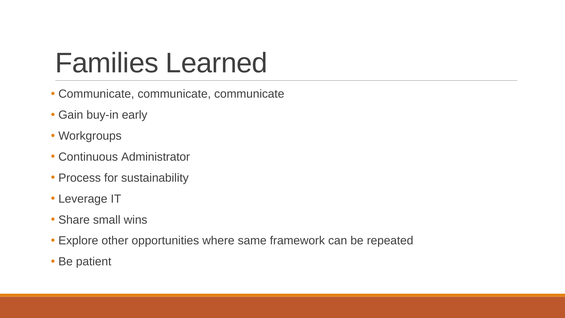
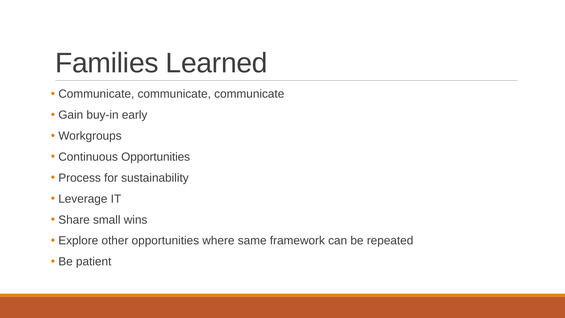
Continuous Administrator: Administrator -> Opportunities (156, 157)
